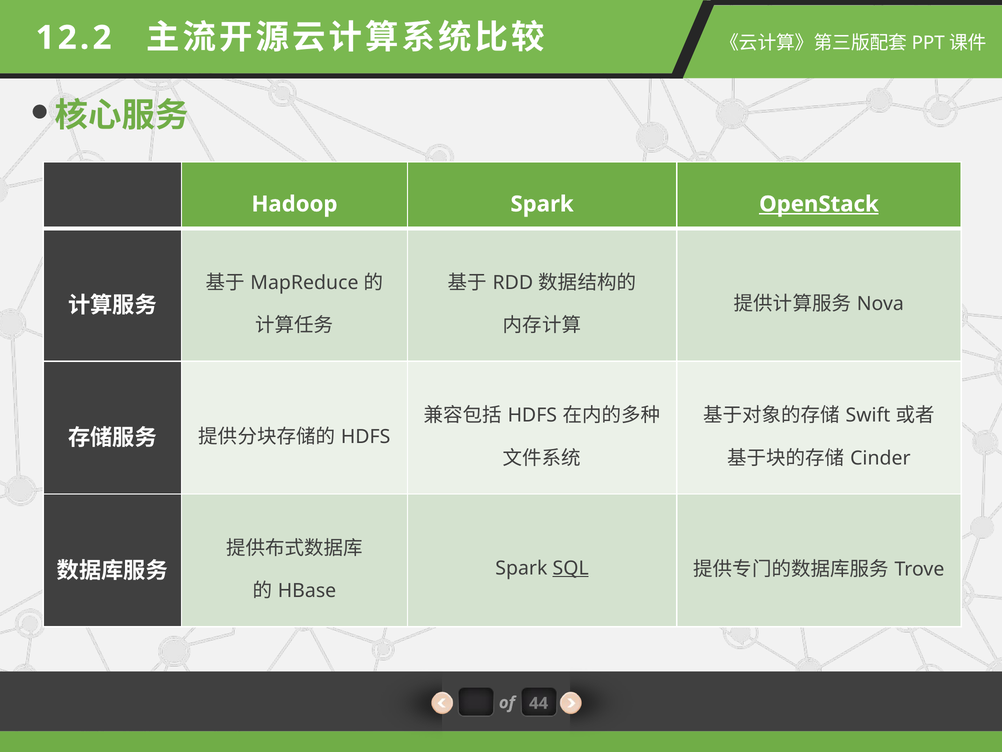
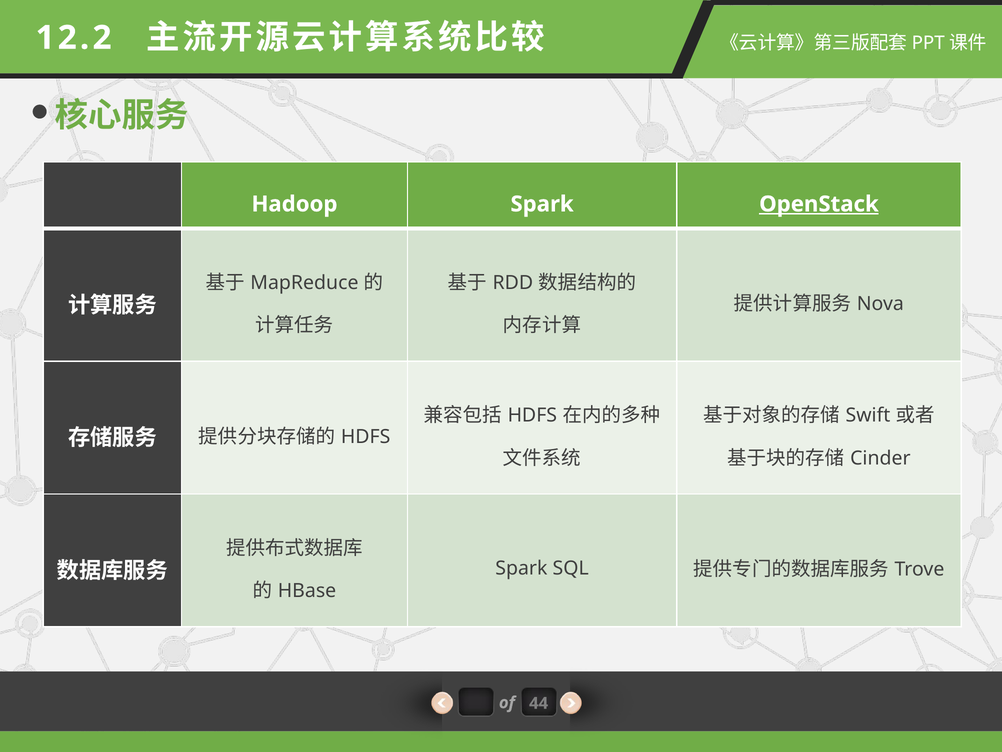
SQL underline: present -> none (571, 568)
